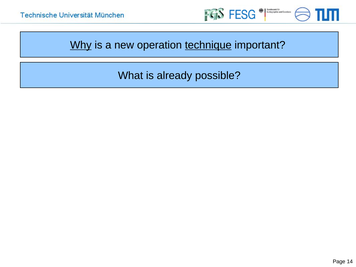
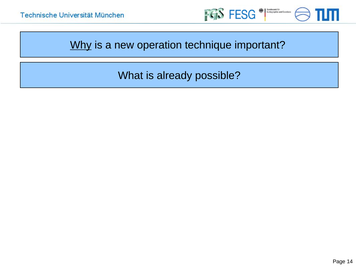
technique underline: present -> none (208, 45)
